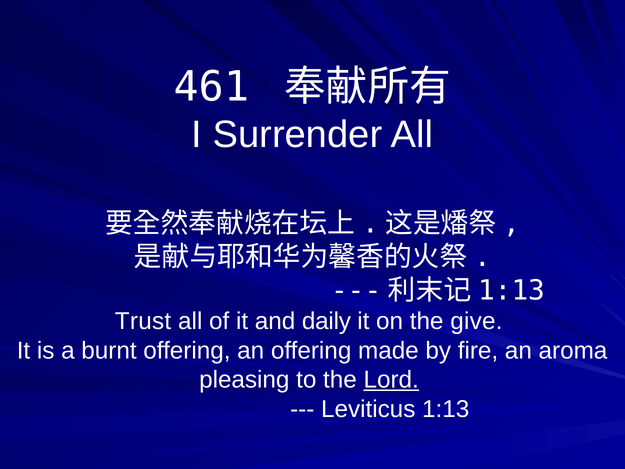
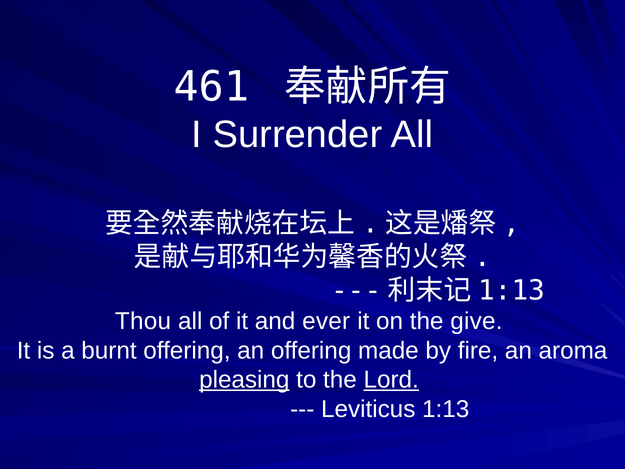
Trust: Trust -> Thou (143, 321)
daily: daily -> ever (326, 321)
pleasing underline: none -> present (244, 380)
